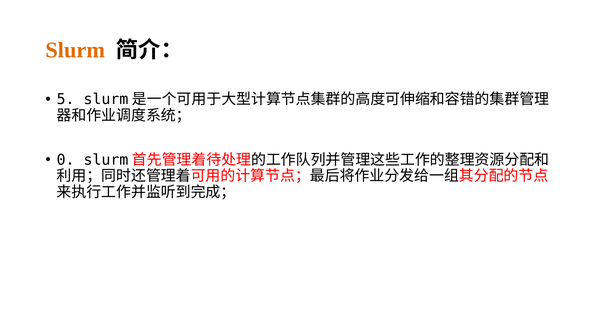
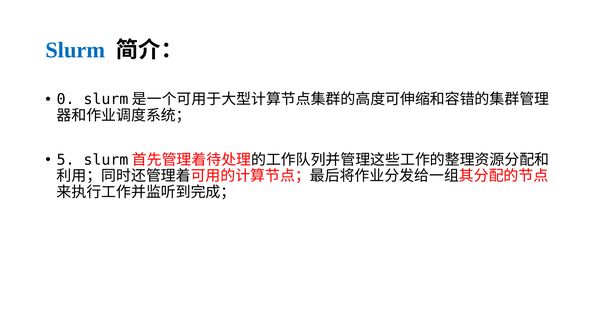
Slurm colour: orange -> blue (75, 50)
5: 5 -> 0 (66, 99)
0: 0 -> 5 (66, 160)
